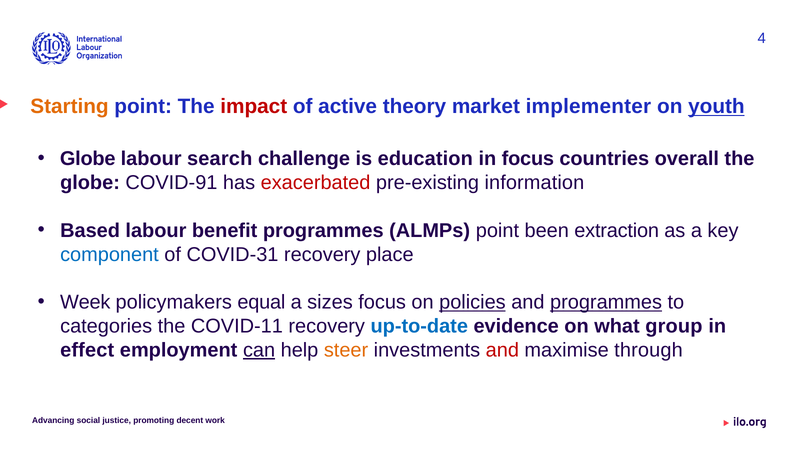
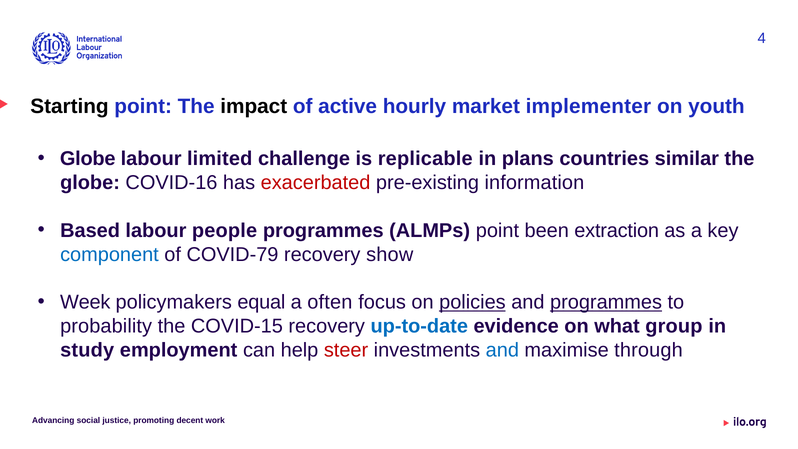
Starting colour: orange -> black (69, 107)
impact colour: red -> black (254, 107)
theory: theory -> hourly (414, 107)
youth underline: present -> none (716, 107)
search: search -> limited (220, 159)
education: education -> replicable (425, 159)
in focus: focus -> plans (528, 159)
overall: overall -> similar (687, 159)
COVID-91: COVID-91 -> COVID-16 (171, 183)
benefit: benefit -> people (225, 230)
COVID-31: COVID-31 -> COVID-79 (232, 254)
place: place -> show (390, 254)
sizes: sizes -> often (330, 302)
categories: categories -> probability (106, 326)
COVID-11: COVID-11 -> COVID-15 (237, 326)
effect: effect -> study (87, 350)
can underline: present -> none (259, 350)
steer colour: orange -> red (346, 350)
and colour: red -> blue (502, 350)
